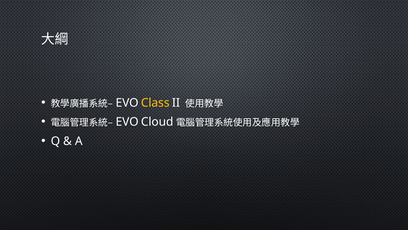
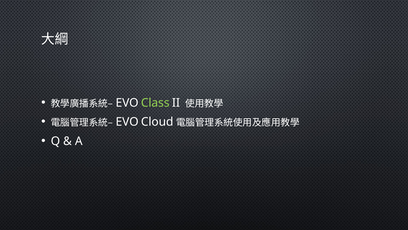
Class colour: yellow -> light green (155, 103)
